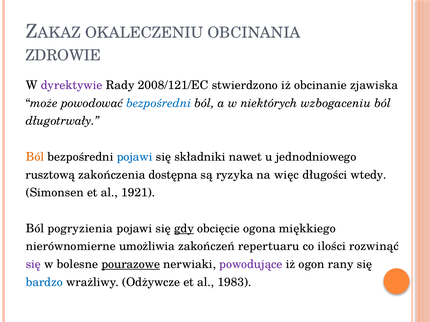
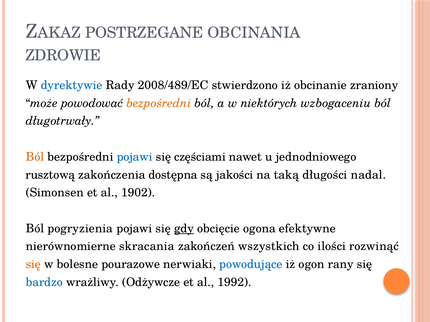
OKALECZENIU: OKALECZENIU -> POSTRZEGANE (144, 33)
dyrektywie colour: purple -> blue (72, 85)
2008/121/EC: 2008/121/EC -> 2008/489/EC (173, 85)
zjawiska: zjawiska -> zraniony (374, 85)
bezpośredni colour: blue -> orange (159, 103)
składniki: składniki -> częściami (200, 157)
ryzyka: ryzyka -> jakości (235, 175)
więc: więc -> taką (286, 175)
wtedy: wtedy -> nadal (368, 175)
1921: 1921 -> 1902 (138, 193)
miękkiego: miękkiego -> efektywne (307, 229)
umożliwia: umożliwia -> skracania (147, 247)
repertuaru: repertuaru -> wszystkich (269, 247)
się colour: purple -> orange (33, 265)
pourazowe underline: present -> none (131, 265)
powodujące colour: purple -> blue (251, 265)
1983: 1983 -> 1992 (234, 283)
